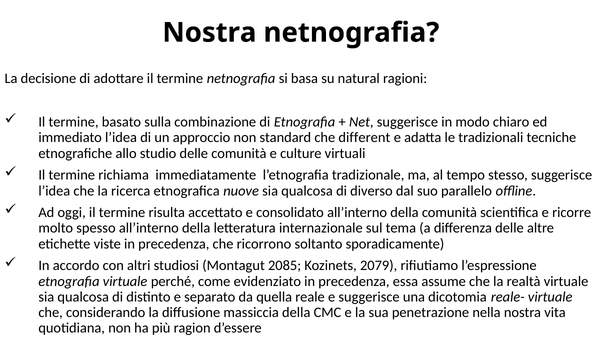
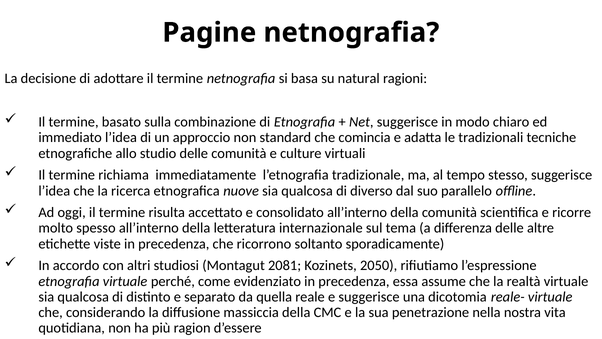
Nostra: Nostra -> Pagine (209, 33)
different: different -> comincia (365, 138)
2085: 2085 -> 2081 (285, 265)
2079: 2079 -> 2050 (379, 265)
